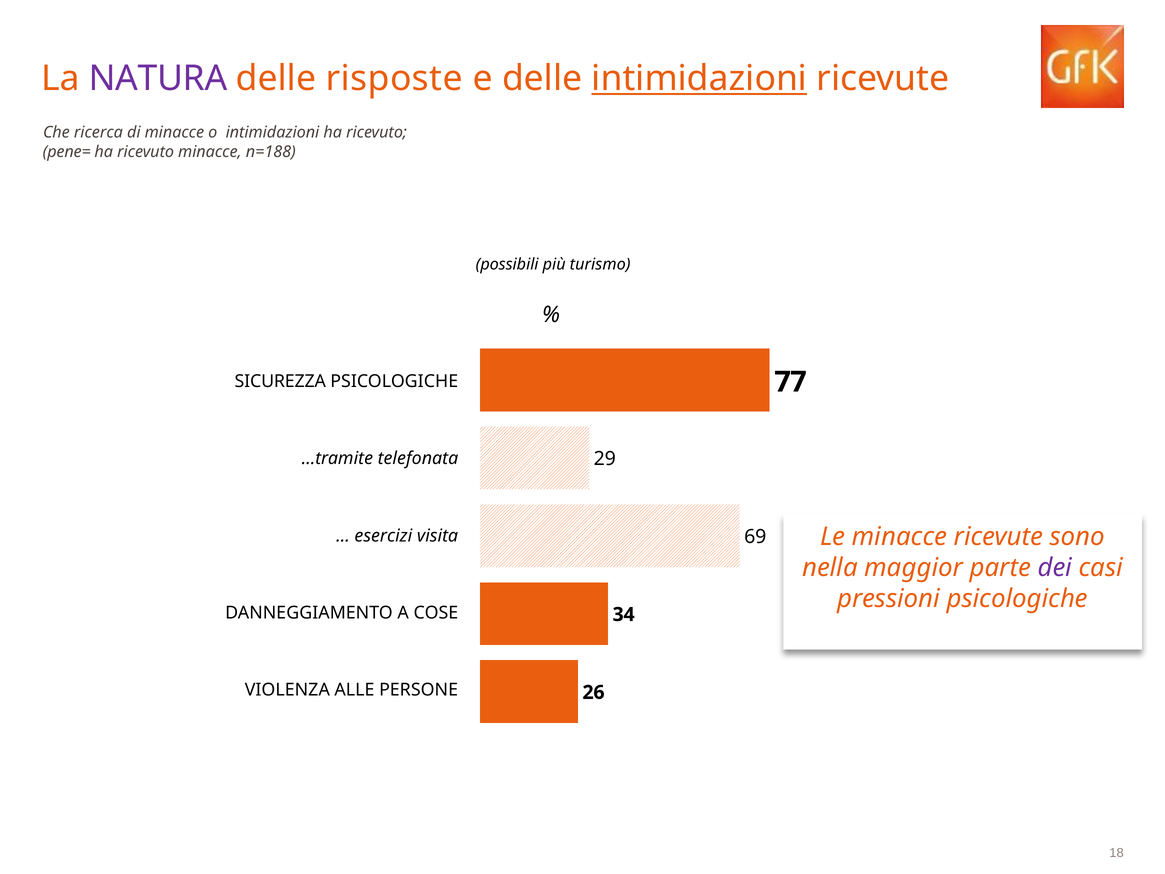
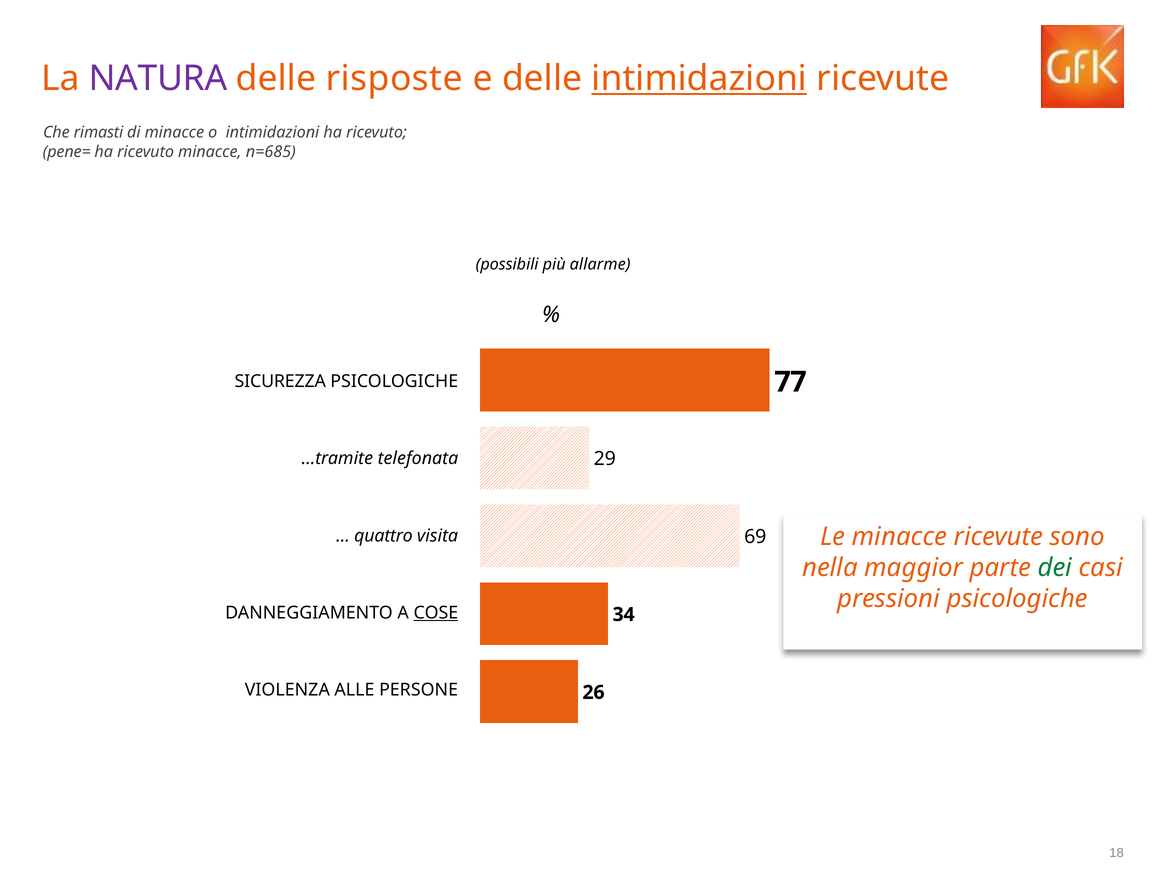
ricerca: ricerca -> rimasti (98, 132)
n=188: n=188 -> n=685 (271, 152)
turismo: turismo -> allarme (600, 264)
esercizi: esercizi -> quattro (383, 536)
dei colour: purple -> green (1055, 568)
COSE underline: none -> present (436, 613)
